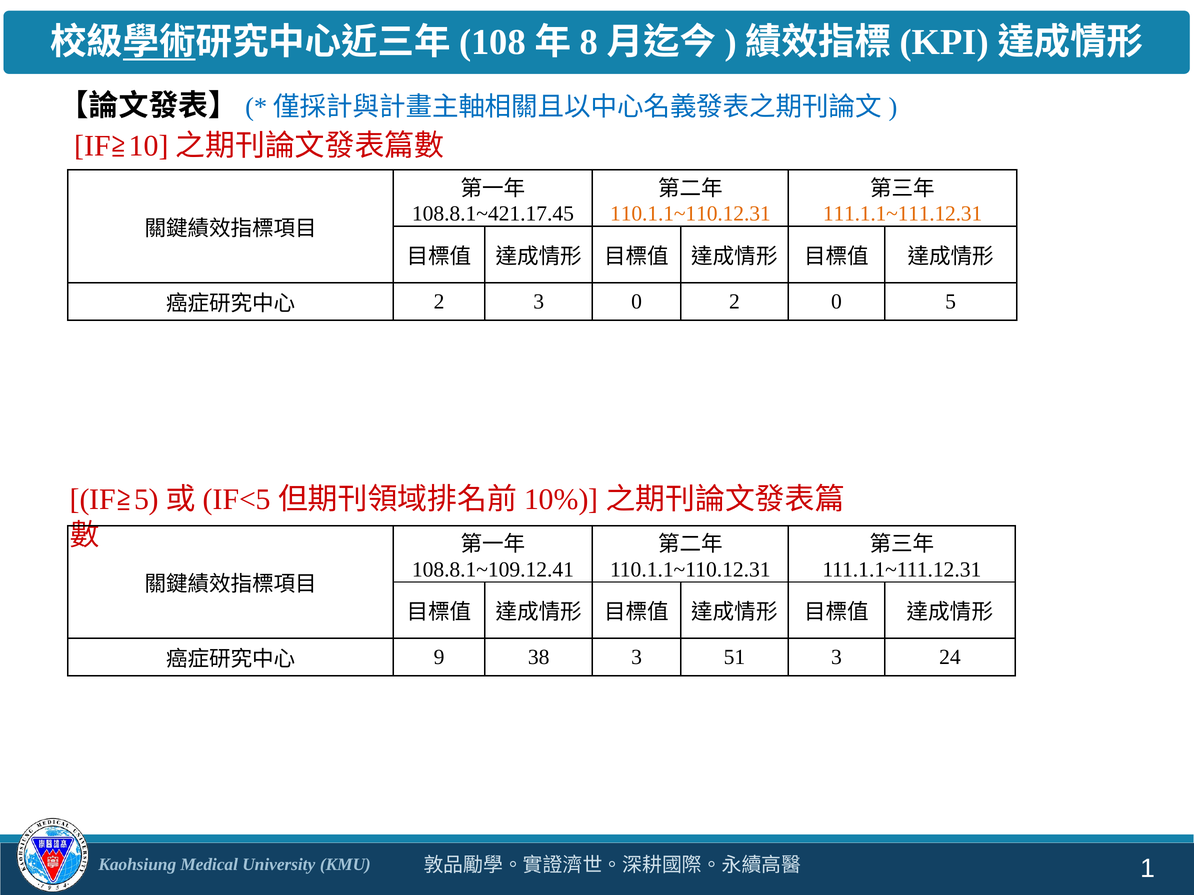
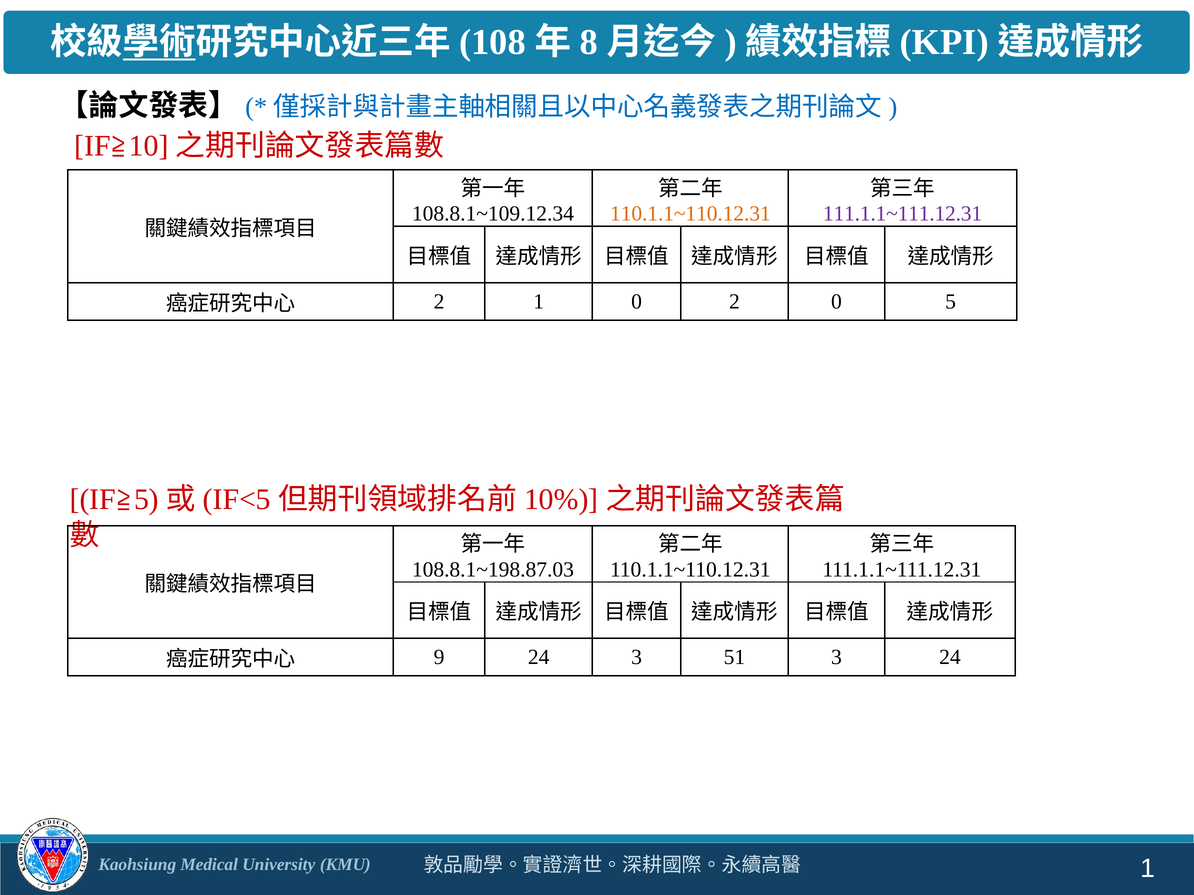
108.8.1~421.17.45: 108.8.1~421.17.45 -> 108.8.1~109.12.34 (493, 214)
111.1.1~111.12.31 colour: orange -> purple (903, 214)
2 3: 3 -> 1 (539, 302)
108.8.1~109.12.41: 108.8.1~109.12.41 -> 108.8.1~198.87.03 (493, 570)
9 38: 38 -> 24 (539, 658)
